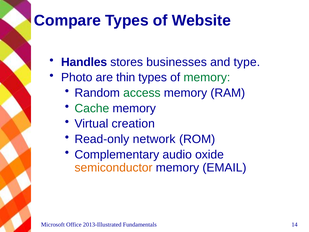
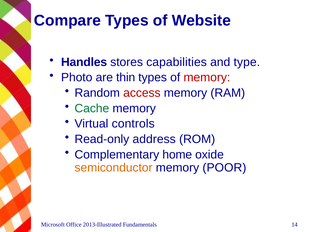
businesses: businesses -> capabilities (177, 62)
memory colour: green -> red (207, 77)
access colour: green -> red (142, 93)
creation: creation -> controls (133, 124)
network: network -> address (154, 139)
audio: audio -> home (177, 154)
EMAIL: EMAIL -> POOR (224, 167)
